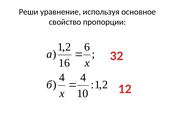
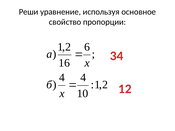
32: 32 -> 34 (117, 56)
